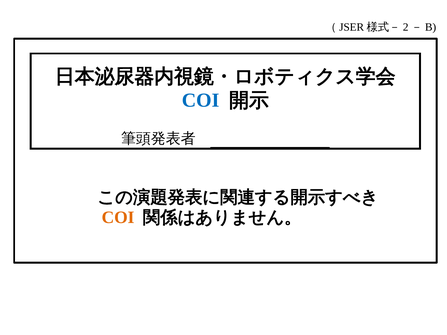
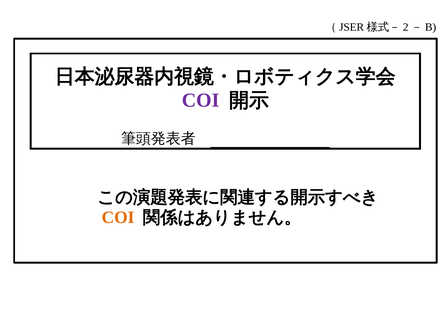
COI colour: blue -> purple (201, 100)
